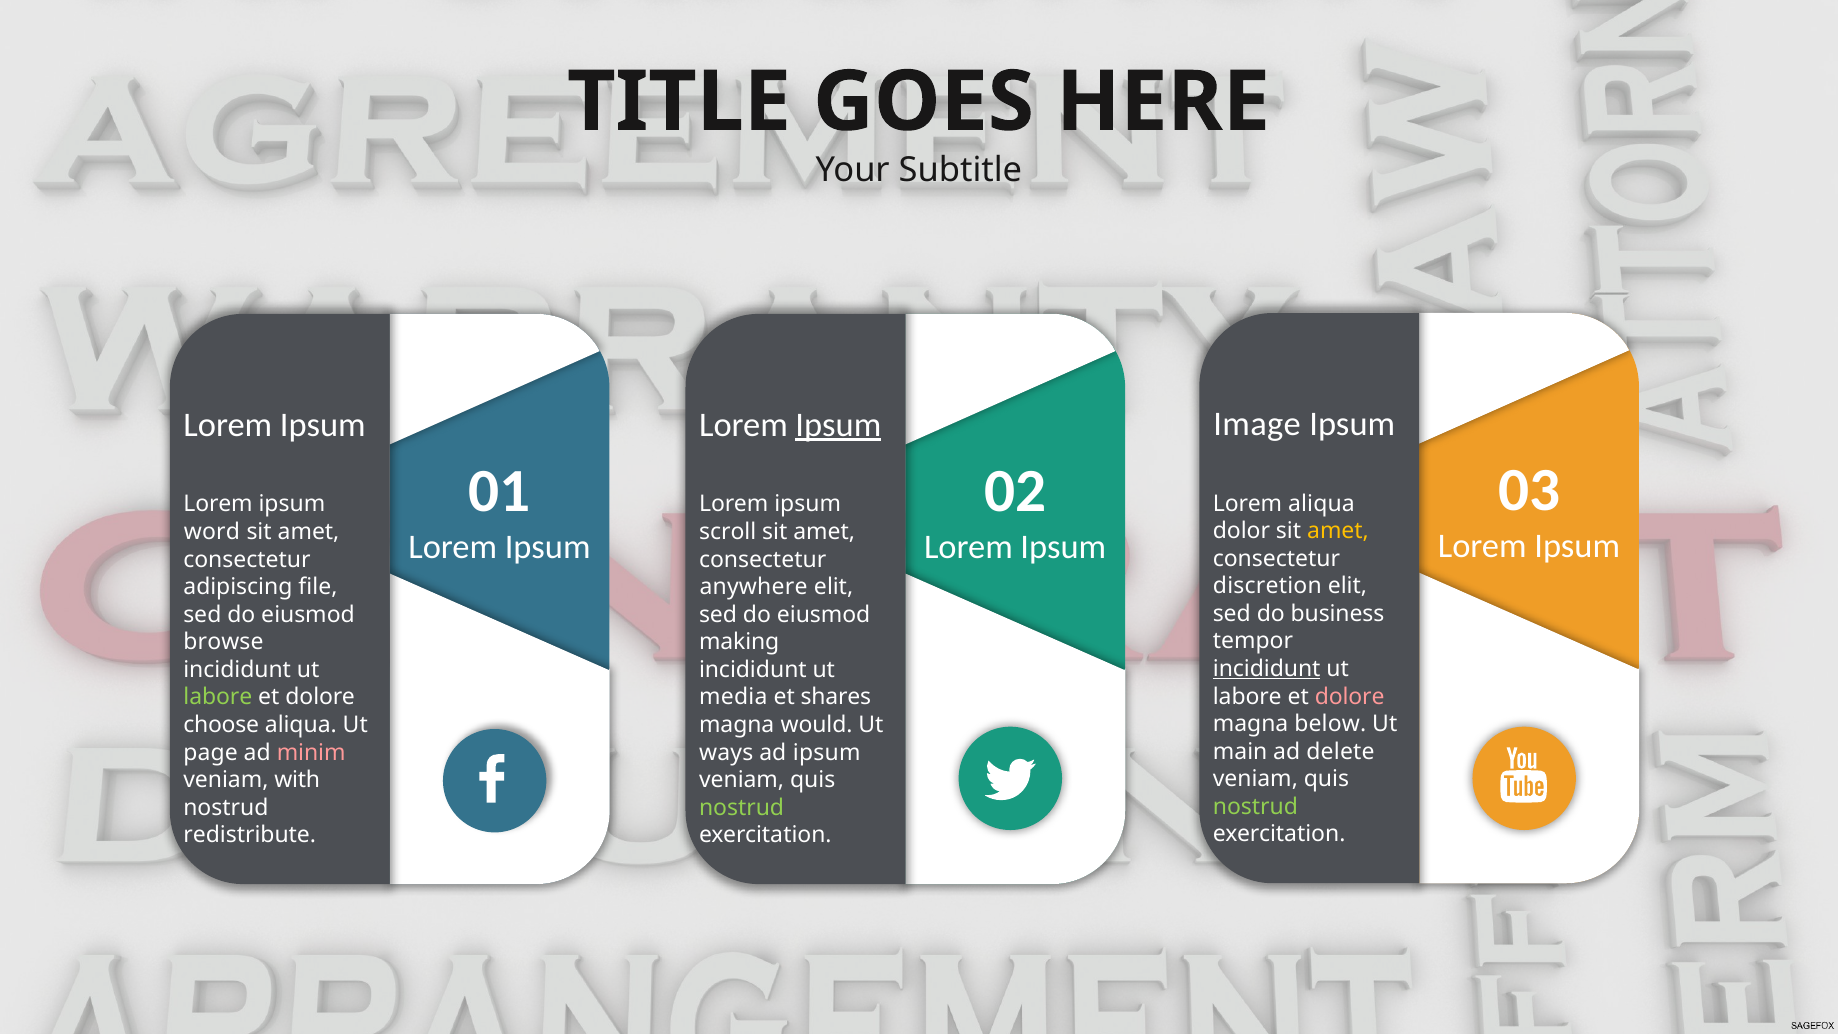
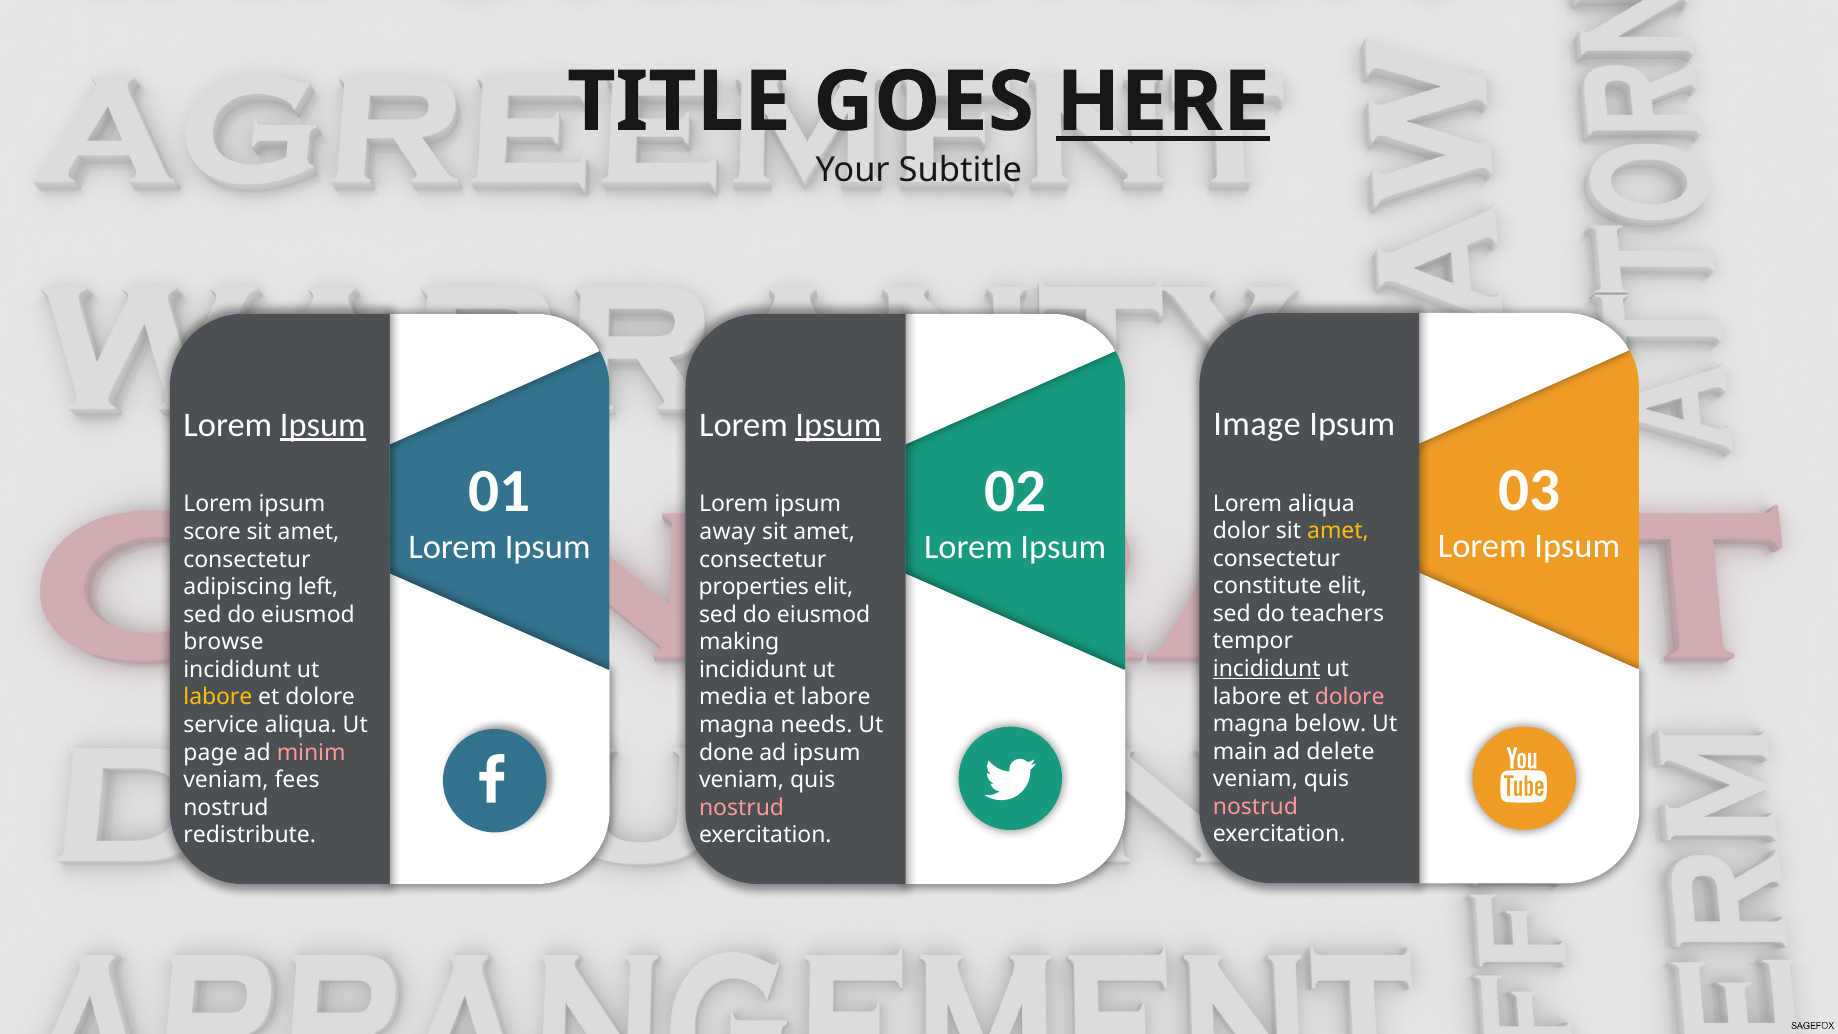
HERE underline: none -> present (1163, 102)
Ipsum underline: none -> present (323, 425)
word: word -> score (212, 532)
scroll: scroll -> away (728, 532)
discretion: discretion -> constitute (1267, 586)
file: file -> left (318, 587)
anywhere: anywhere -> properties (754, 587)
business: business -> teachers (1337, 614)
labore colour: light green -> yellow (218, 697)
et shares: shares -> labore (836, 697)
choose: choose -> service (221, 725)
would: would -> needs (816, 725)
ways: ways -> done (726, 752)
with: with -> fees (297, 780)
nostrud colour: light green -> pink (1255, 807)
nostrud colour: light green -> pink (742, 808)
